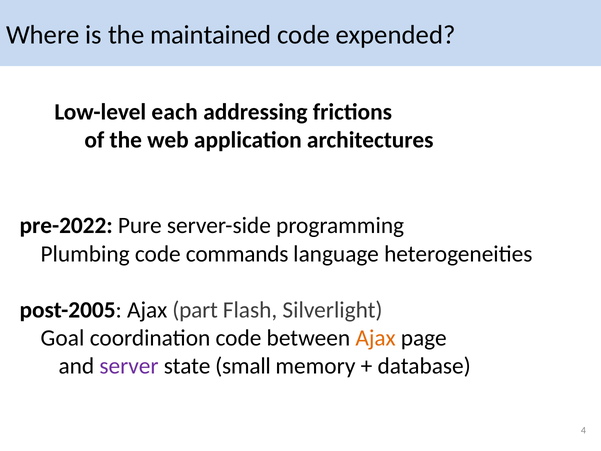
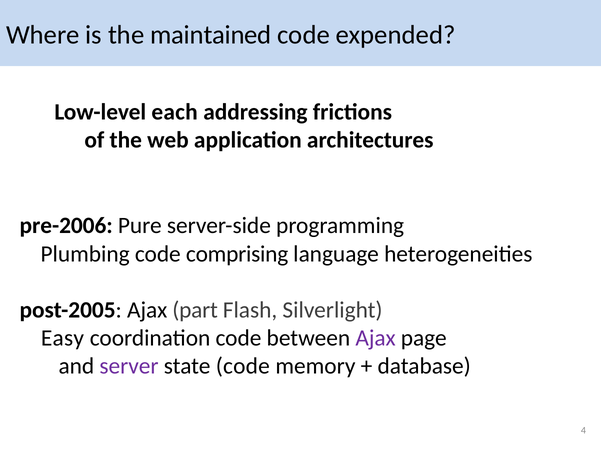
pre-2022: pre-2022 -> pre-2006 (66, 226)
commands: commands -> comprising (237, 254)
Goal: Goal -> Easy (62, 338)
Ajax colour: orange -> purple (376, 338)
state small: small -> code (243, 366)
